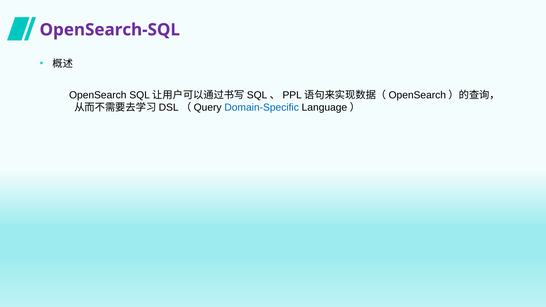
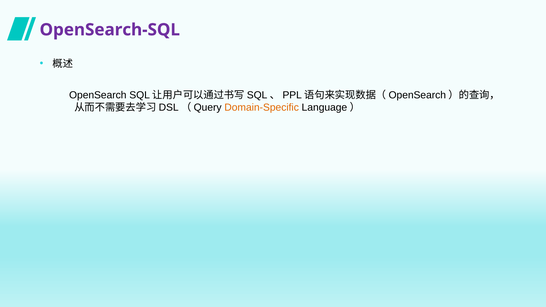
Domain-Specific colour: blue -> orange (262, 108)
